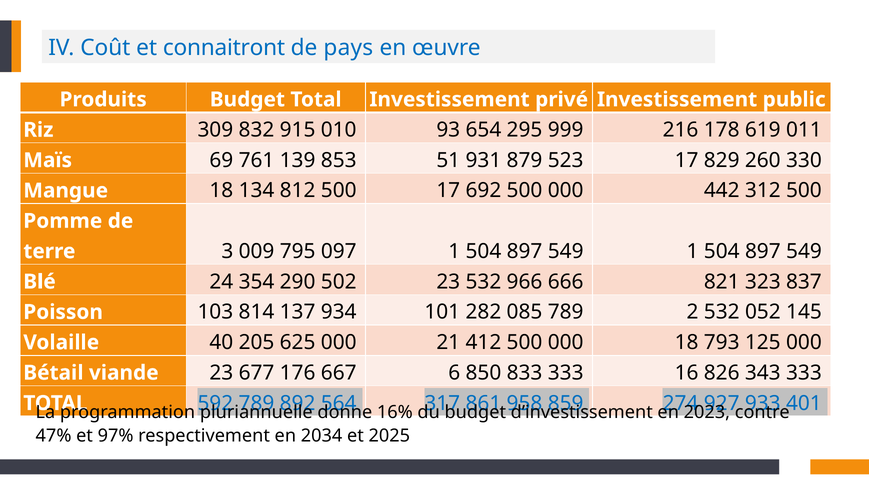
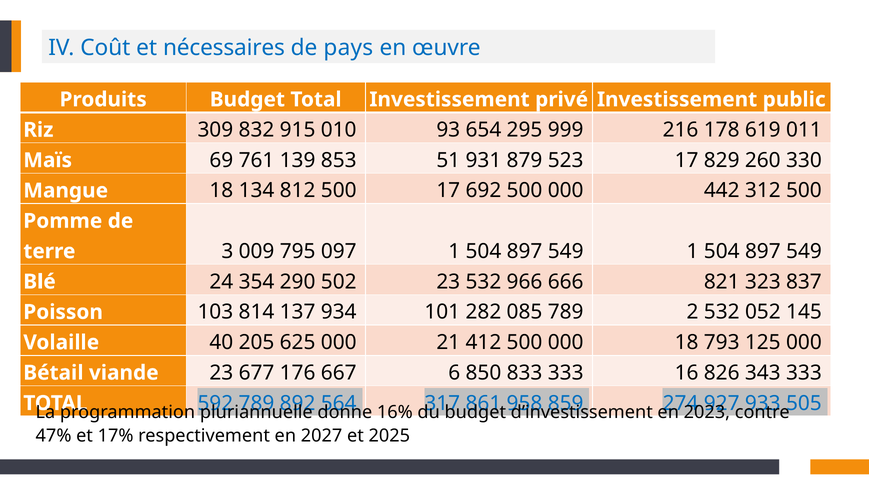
connaitront: connaitront -> nécessaires (224, 48)
401: 401 -> 505 (804, 403)
97%: 97% -> 17% (116, 436)
2034: 2034 -> 2027 (322, 436)
